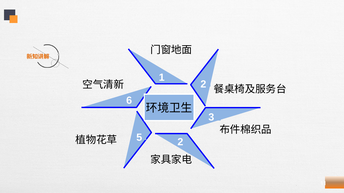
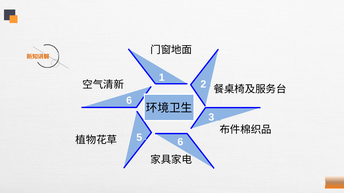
5 2: 2 -> 6 (180, 142)
